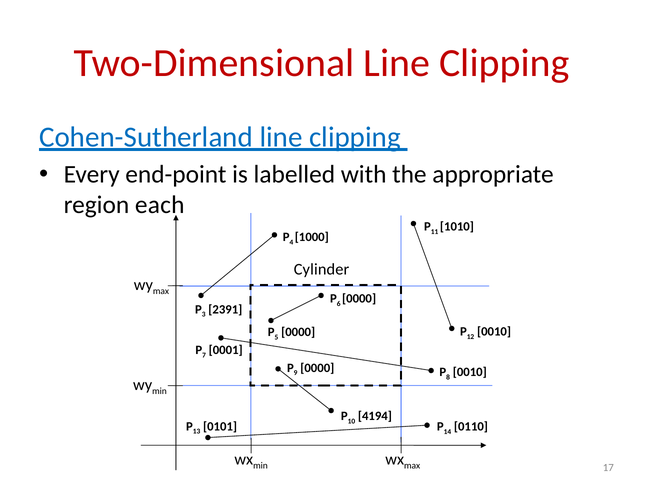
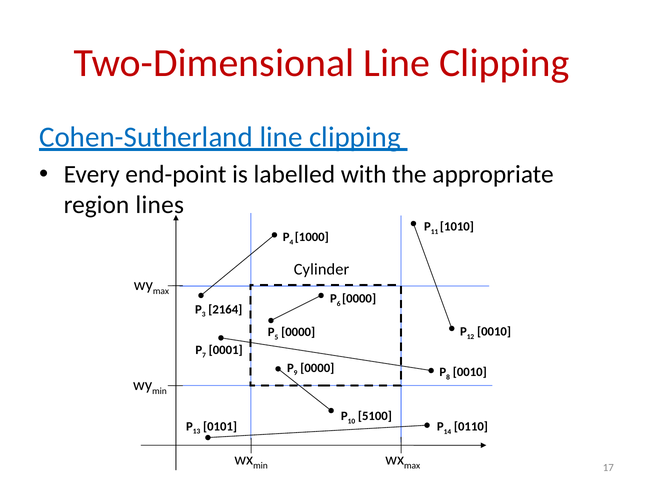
each: each -> lines (160, 205)
2391: 2391 -> 2164 (225, 309)
4194: 4194 -> 5100 (375, 416)
